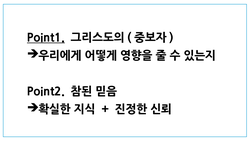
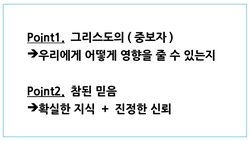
Point2 underline: none -> present (46, 91)
